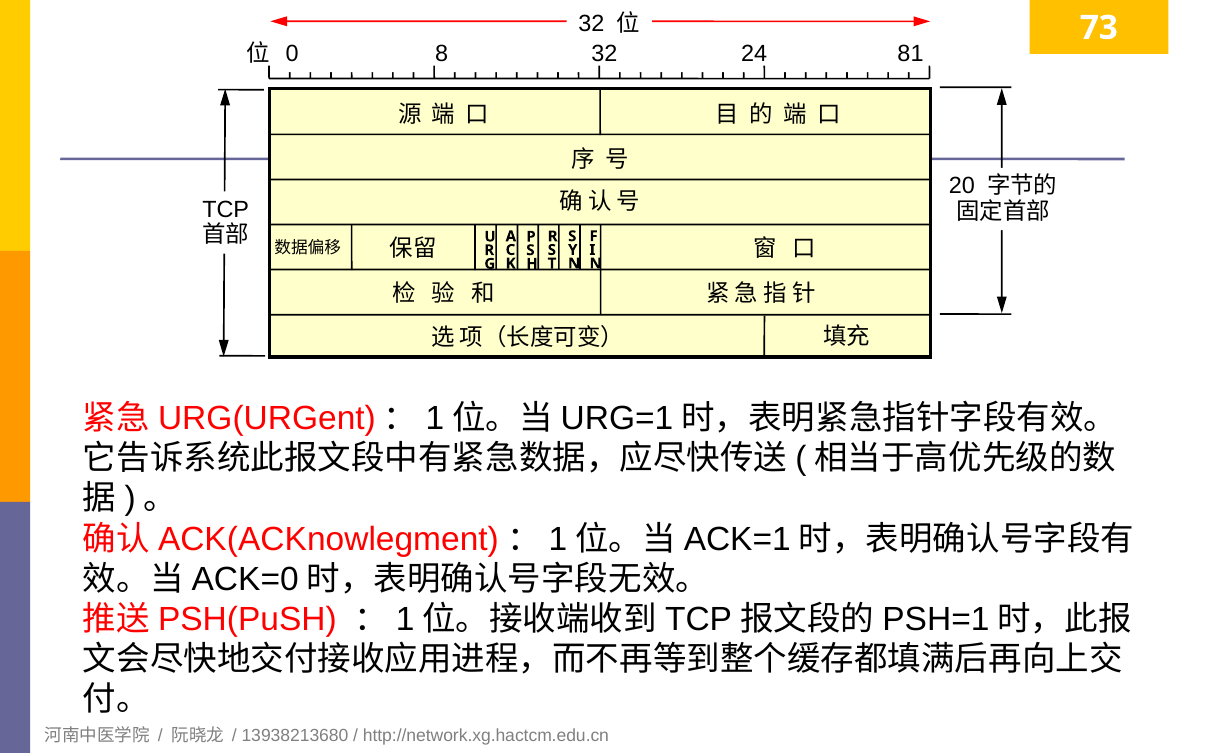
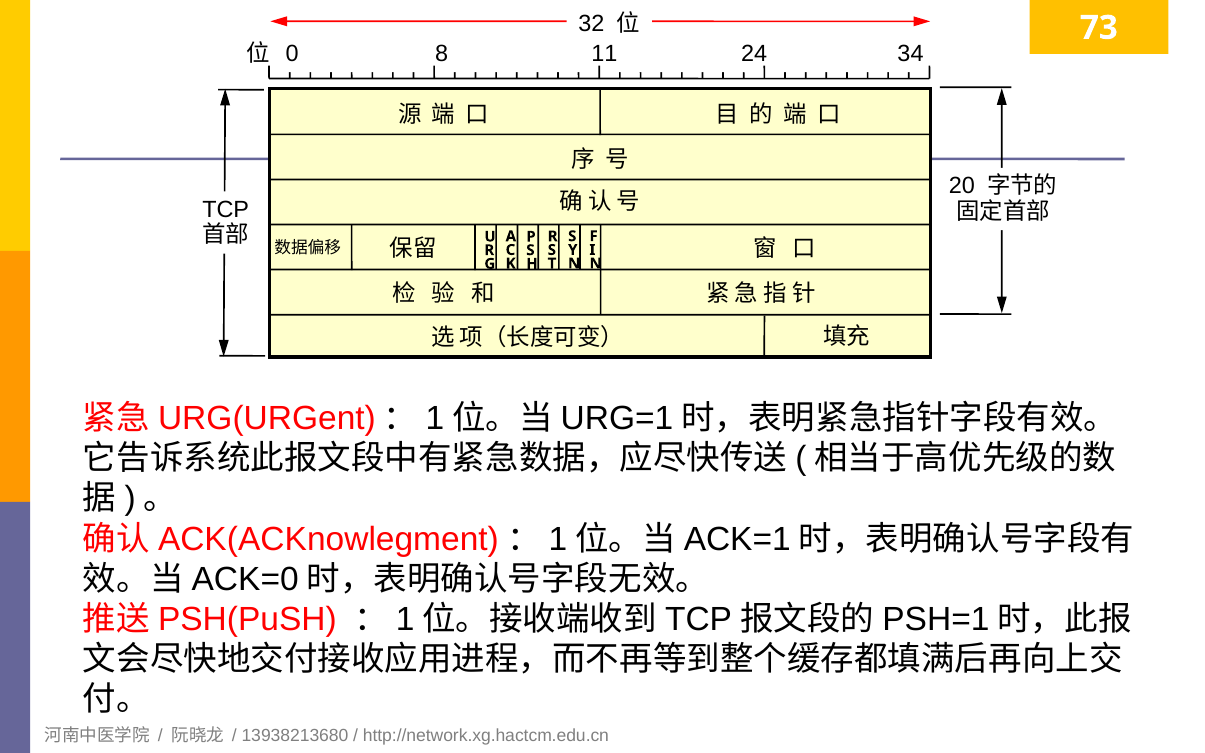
8 32: 32 -> 11 (604, 54)
81: 81 -> 34 (910, 54)
